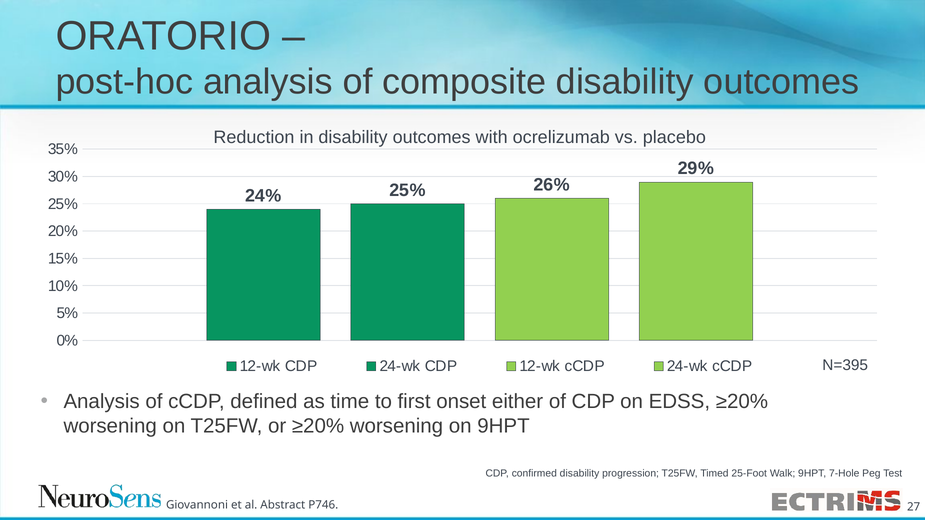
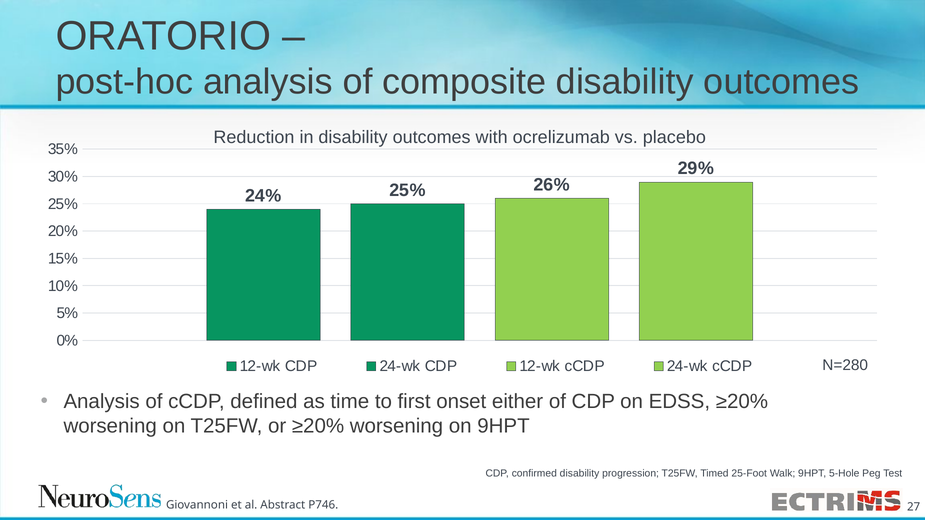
N=395: N=395 -> N=280 (845, 365)
7-Hole: 7-Hole -> 5-Hole (844, 474)
